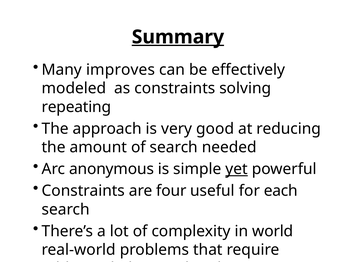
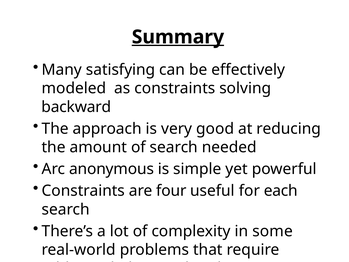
improves: improves -> satisfying (121, 70)
repeating: repeating -> backward (76, 107)
yet underline: present -> none (237, 169)
world: world -> some (273, 231)
